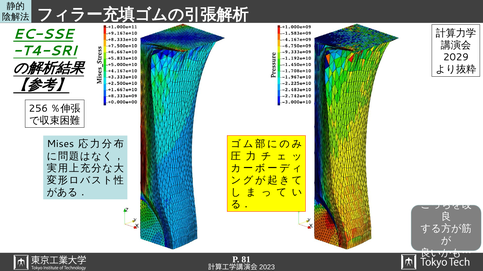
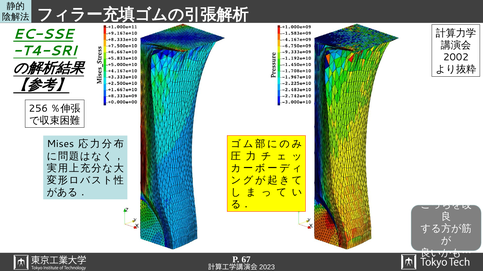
2029: 2029 -> 2002 (456, 57)
81: 81 -> 67 (246, 260)
